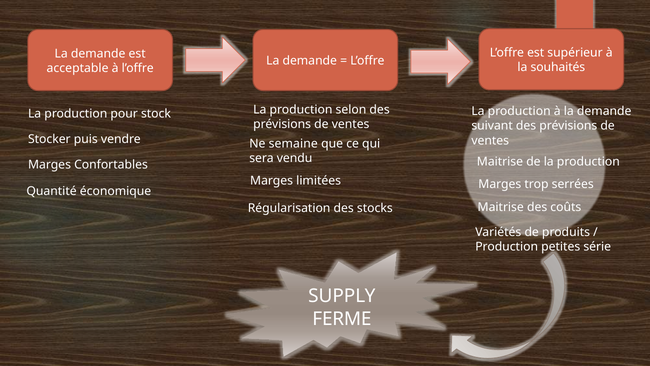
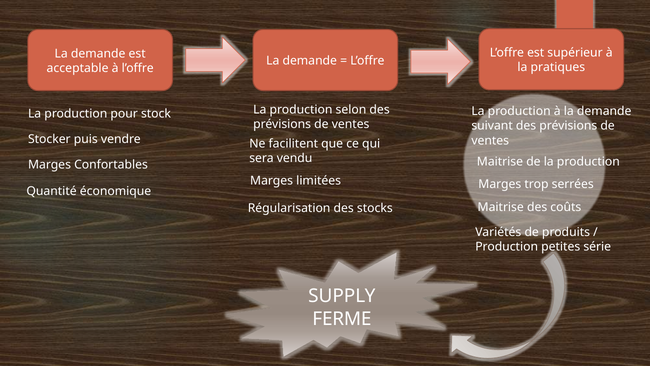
souhaités: souhaités -> pratiques (558, 67)
semaine: semaine -> facilitent (293, 144)
